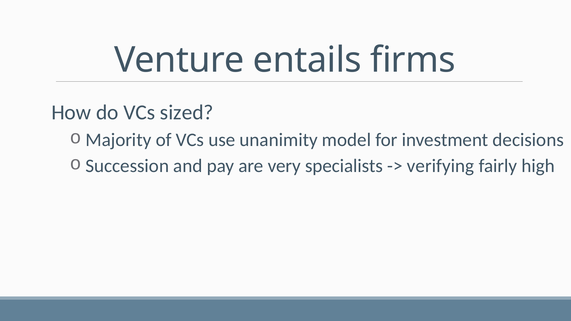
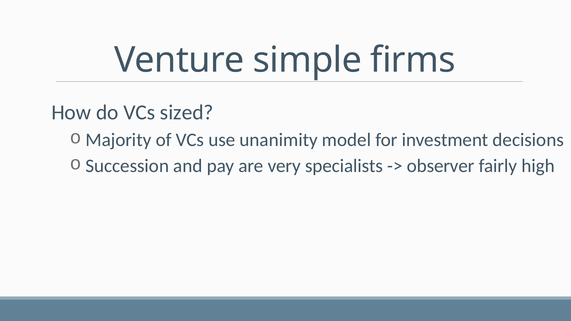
entails: entails -> simple (307, 60)
verifying: verifying -> observer (441, 166)
